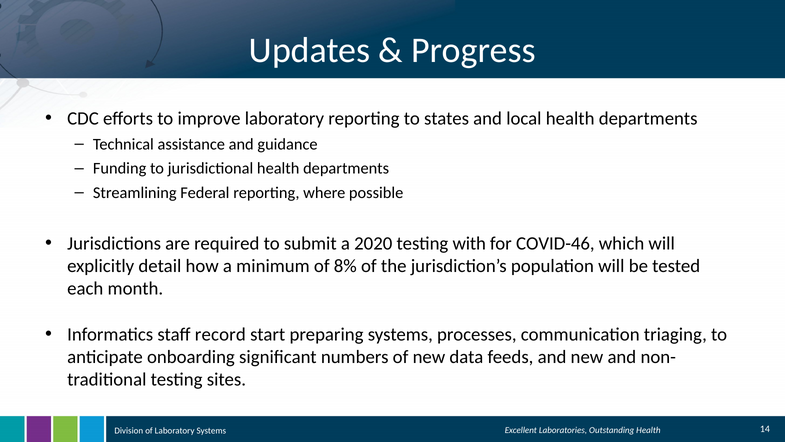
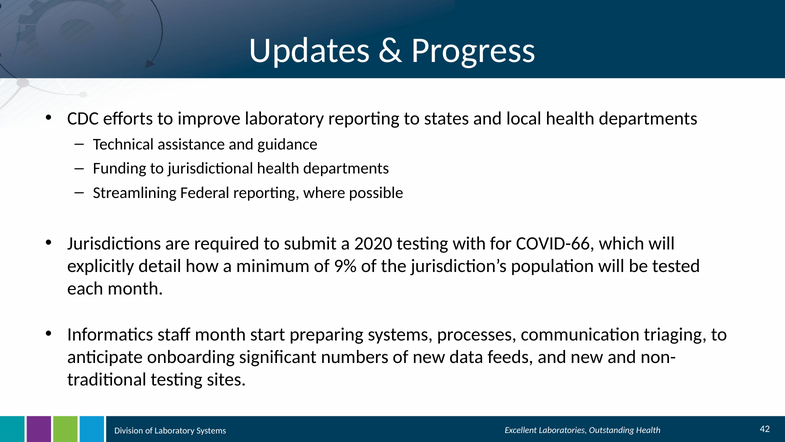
COVID-46: COVID-46 -> COVID-66 (555, 243)
8%: 8% -> 9% (345, 266)
staff record: record -> month (220, 334)
14: 14 -> 42 (765, 429)
